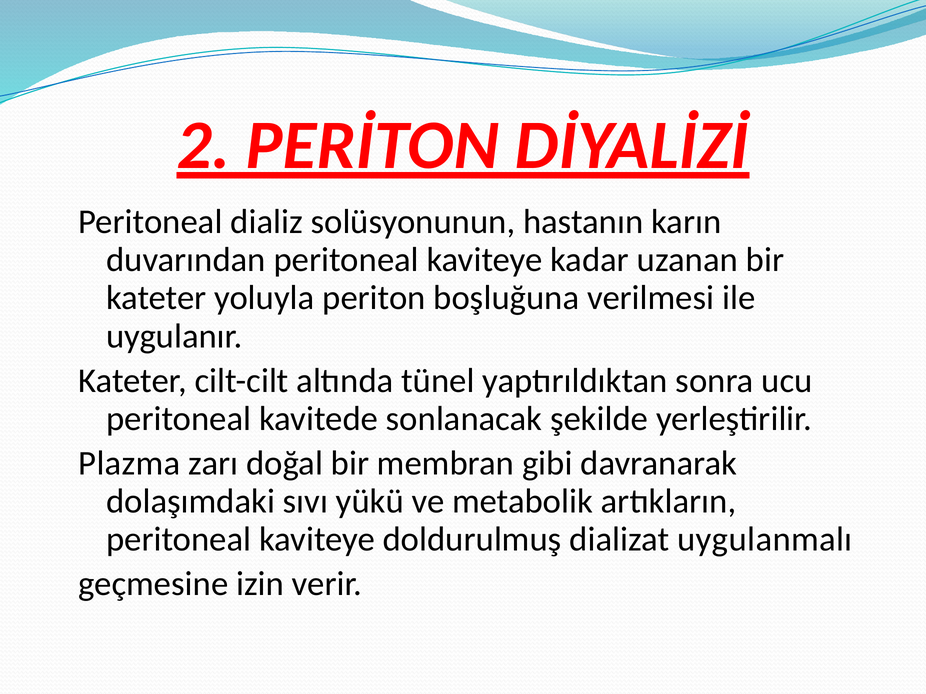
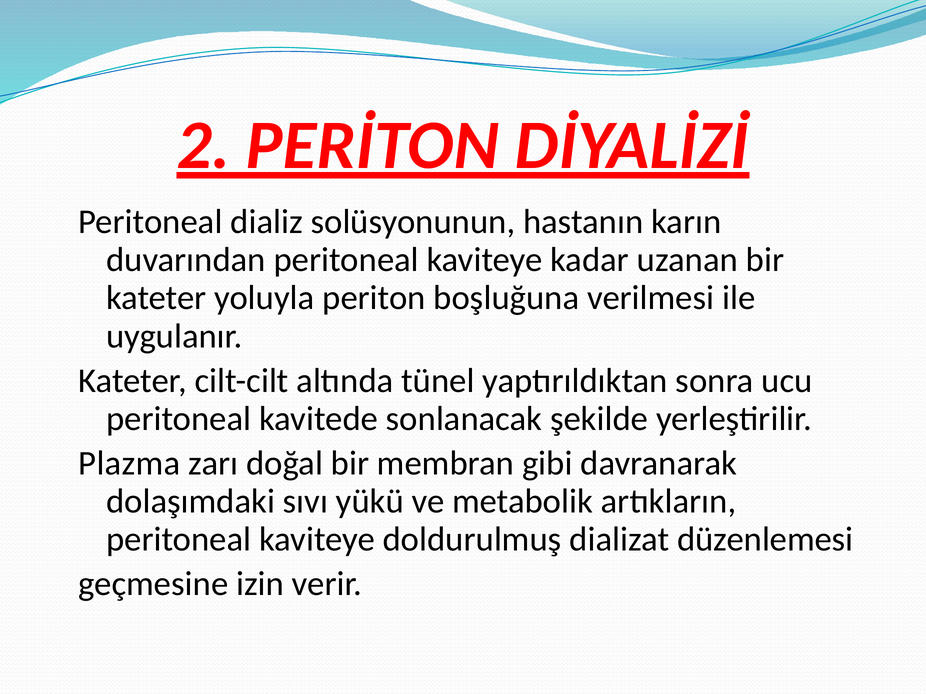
uygulanmalı: uygulanmalı -> düzenlemesi (765, 540)
